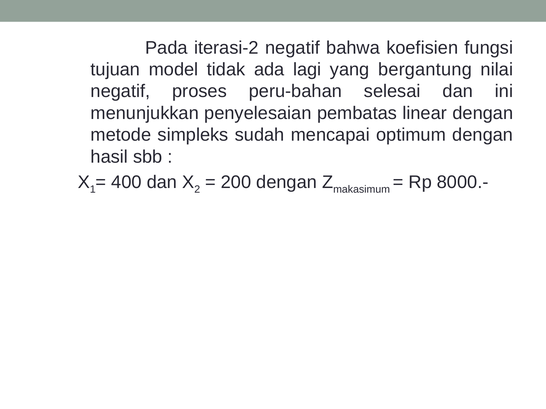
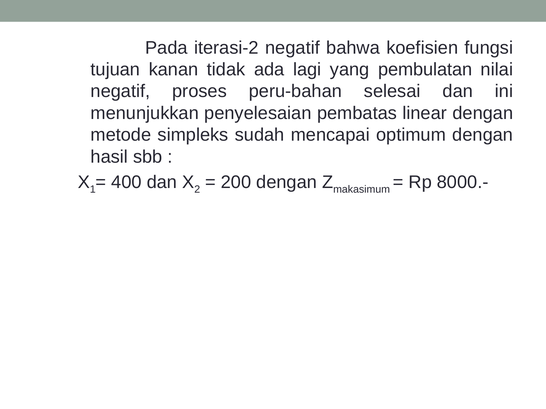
model: model -> kanan (174, 70)
bergantung: bergantung -> pembulatan (425, 70)
